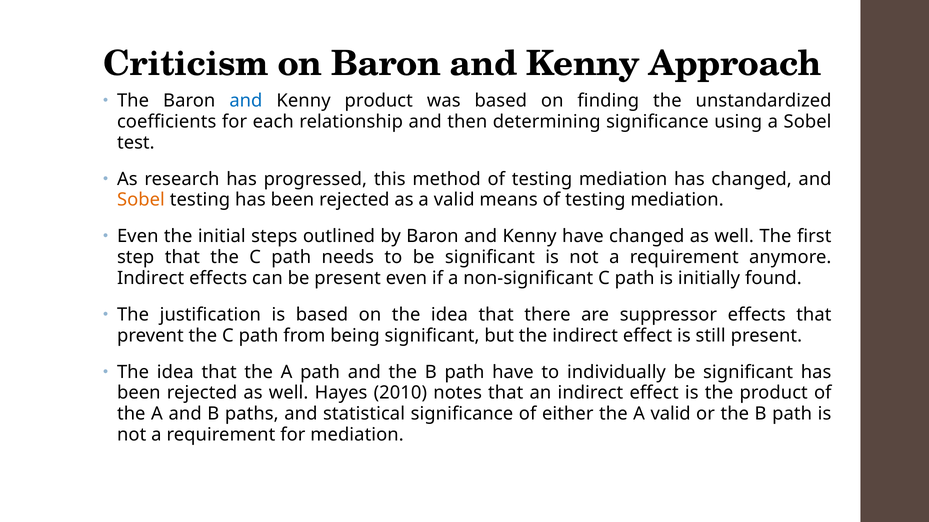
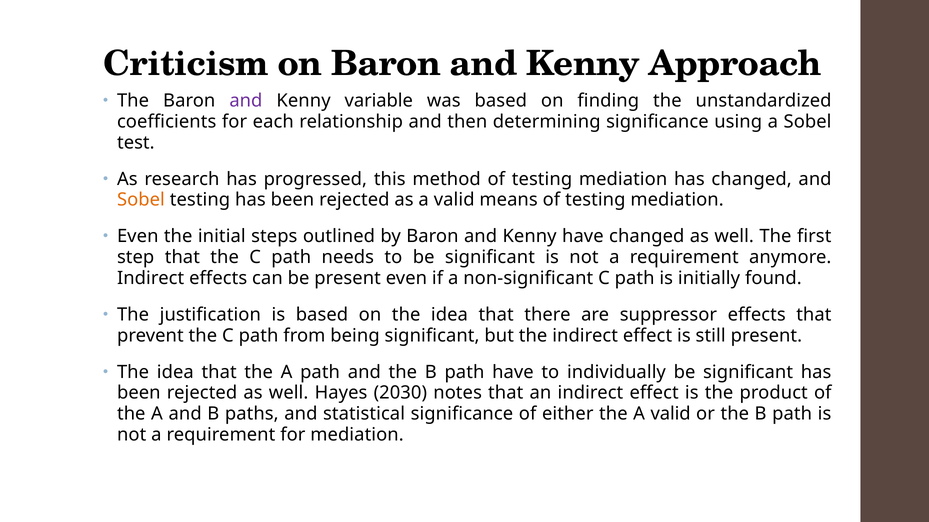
and colour: blue -> purple (246, 101)
Kenny product: product -> variable (379, 101)
2010: 2010 -> 2030 (400, 393)
